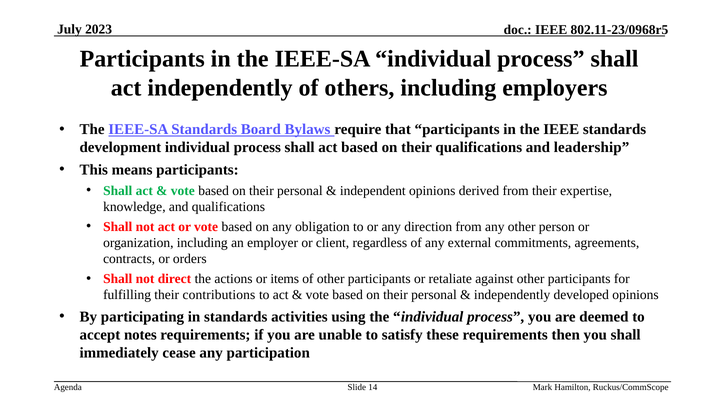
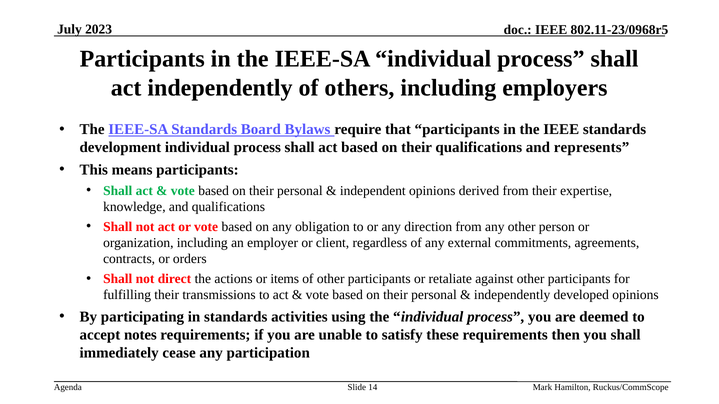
leadership: leadership -> represents (592, 148)
contributions: contributions -> transmissions (219, 295)
